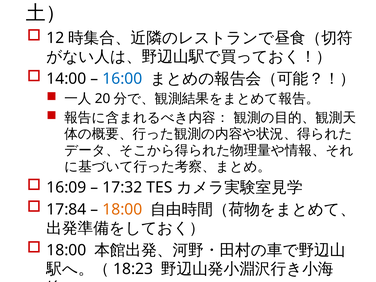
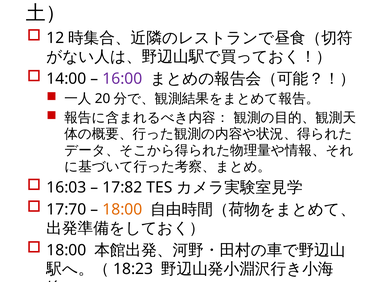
16:00 colour: blue -> purple (122, 79)
16:09: 16:09 -> 16:03 (66, 187)
17:32: 17:32 -> 17:82 (122, 187)
17:84: 17:84 -> 17:70 (66, 209)
